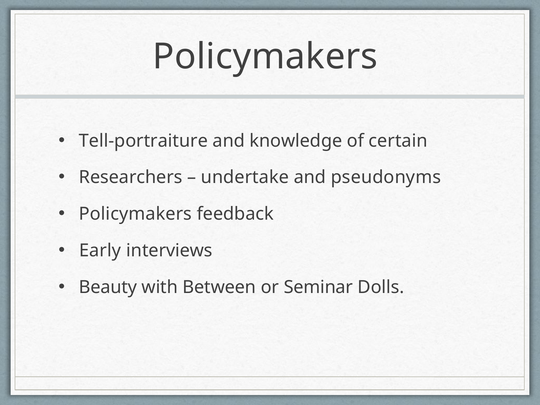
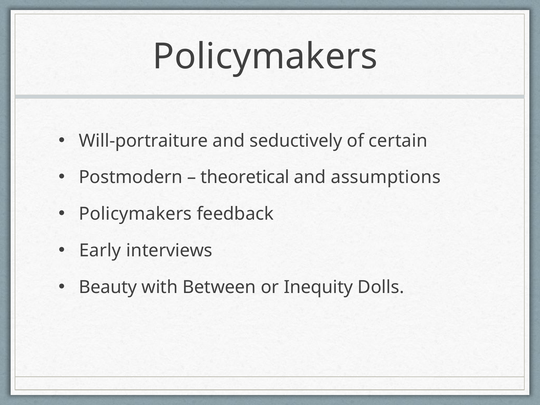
Tell-portraiture: Tell-portraiture -> Will-portraiture (143, 141)
knowledge: knowledge -> seductively (296, 141)
Researchers: Researchers -> Postmodern (131, 177)
undertake: undertake -> theoretical (245, 177)
pseudonyms: pseudonyms -> assumptions (386, 177)
Seminar: Seminar -> Inequity (318, 287)
